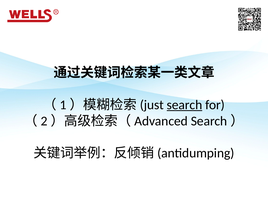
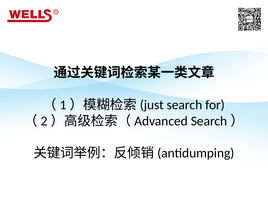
search underline: present -> none (185, 105)
